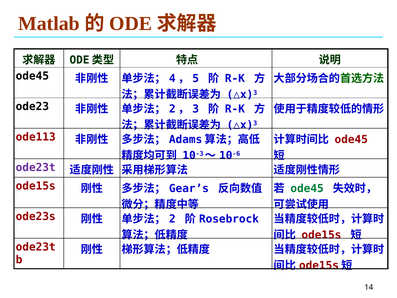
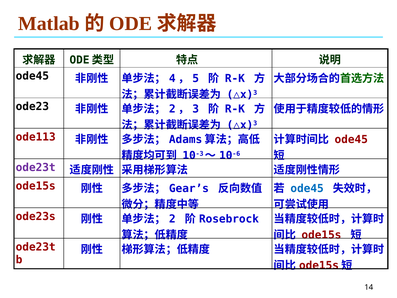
ode45 colour: green -> blue (307, 188)
